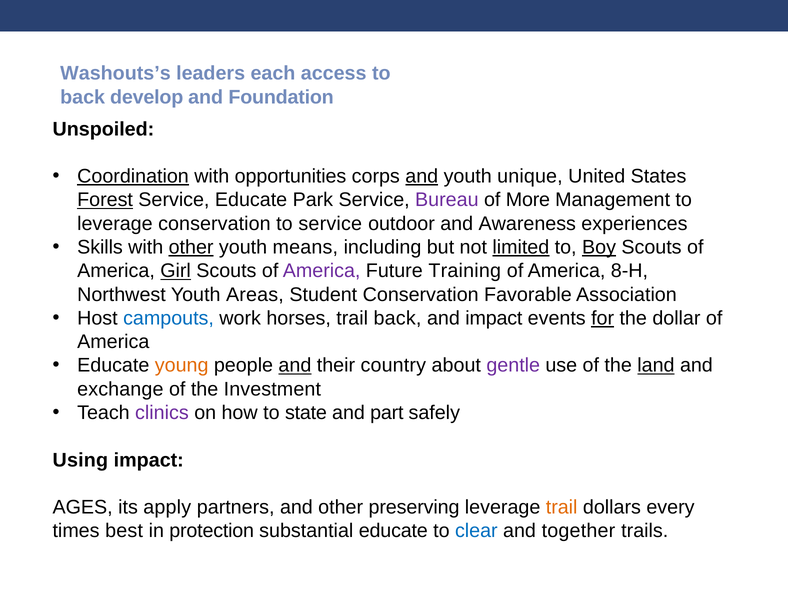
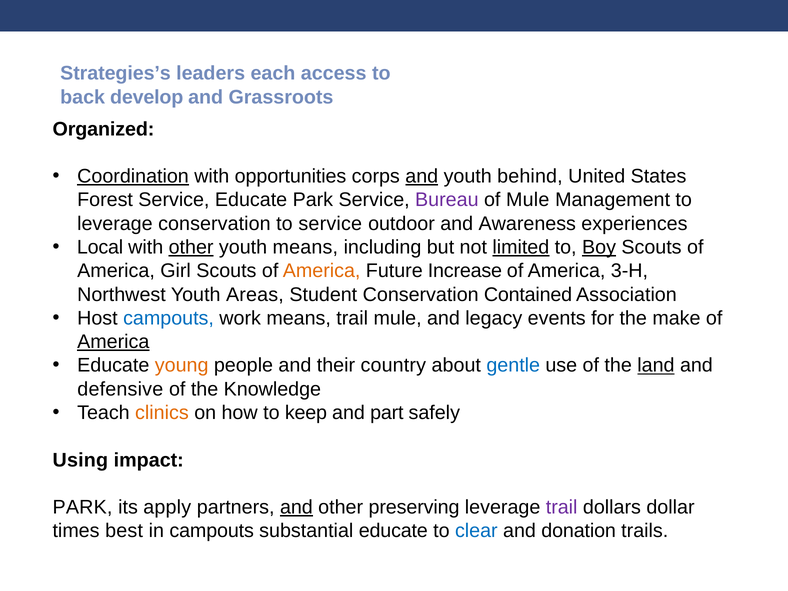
Washouts’s: Washouts’s -> Strategies’s (116, 73)
Foundation: Foundation -> Grassroots (281, 97)
Unspoiled: Unspoiled -> Organized (103, 129)
unique: unique -> behind (530, 176)
Forest underline: present -> none (105, 200)
of More: More -> Mule (528, 200)
Skills: Skills -> Local (100, 247)
Girl underline: present -> none (176, 271)
America colour: purple -> orange (322, 271)
Training: Training -> Increase (465, 271)
8-H: 8-H -> 3-H (629, 271)
Favorable: Favorable -> Contained (528, 295)
work horses: horses -> means (299, 318)
trail back: back -> mule (398, 318)
and impact: impact -> legacy (494, 318)
for underline: present -> none (603, 318)
dollar: dollar -> make (676, 318)
America underline: none -> present (113, 342)
and underline: present -> none (295, 365)
gentle colour: purple -> blue (513, 365)
exchange: exchange -> defensive (120, 389)
Investment: Investment -> Knowledge (272, 389)
clinics colour: purple -> orange (162, 413)
state: state -> keep (306, 413)
AGES: AGES -> PARK (83, 507)
and underline: none -> present (296, 507)
trail colour: orange -> purple (562, 507)
every: every -> dollar (670, 507)
in protection: protection -> campouts (212, 531)
together: together -> donation (579, 531)
